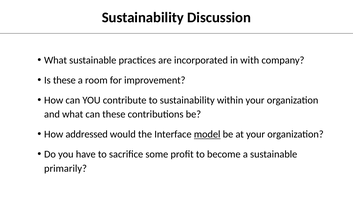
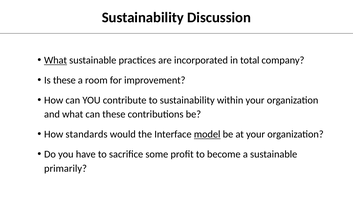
What underline: none -> present (56, 60)
with: with -> total (250, 60)
addressed: addressed -> standards (87, 134)
